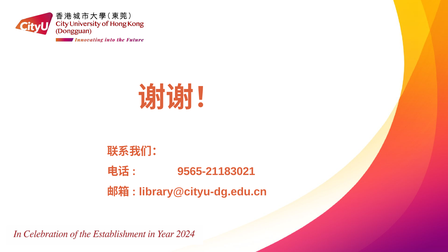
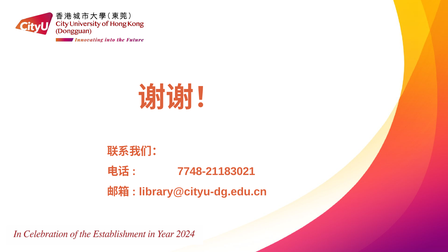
9565-21183021: 9565-21183021 -> 7748-21183021 (216, 172)
